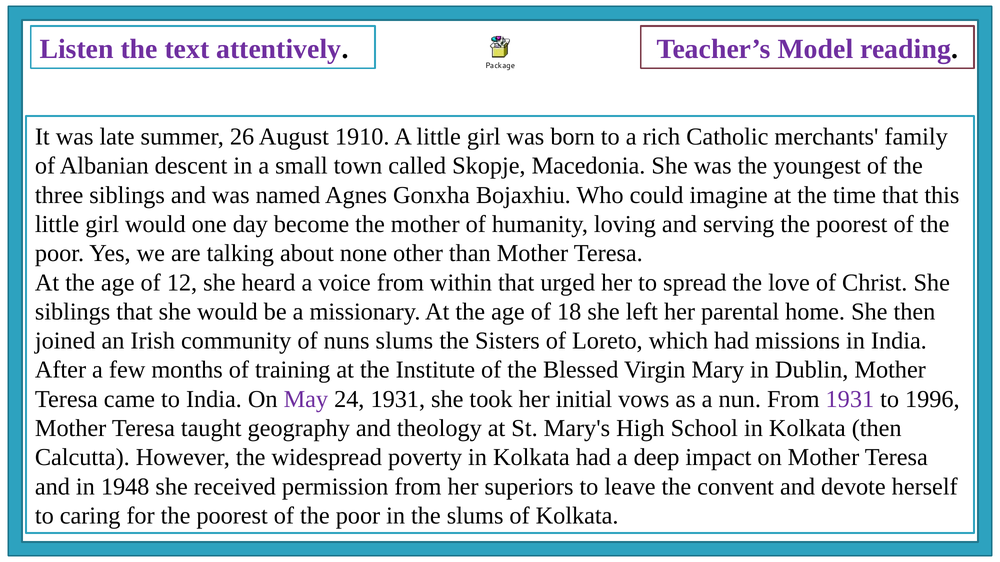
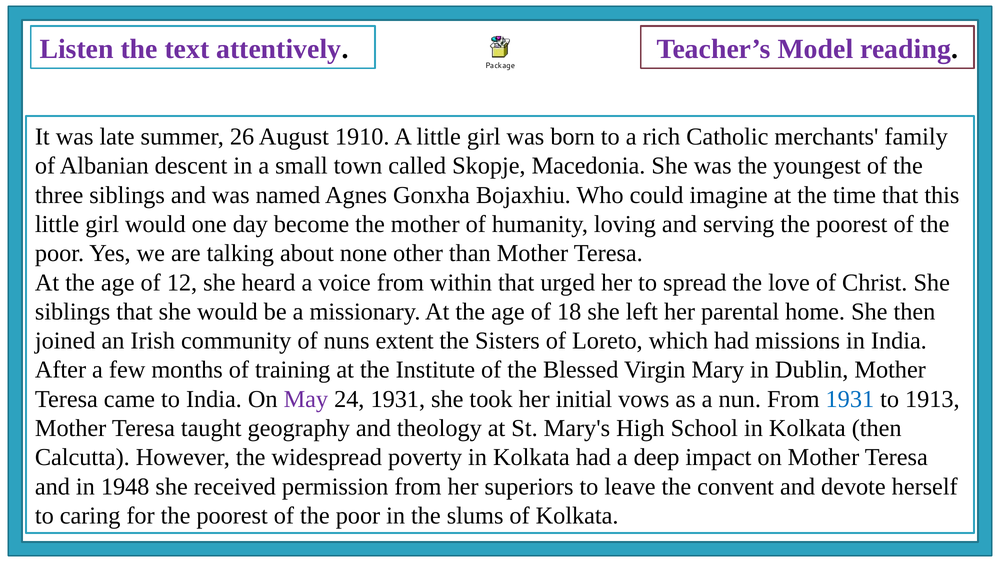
nuns slums: slums -> extent (405, 341)
1931 colour: purple -> blue (850, 399)
1996: 1996 -> 1913 (932, 399)
